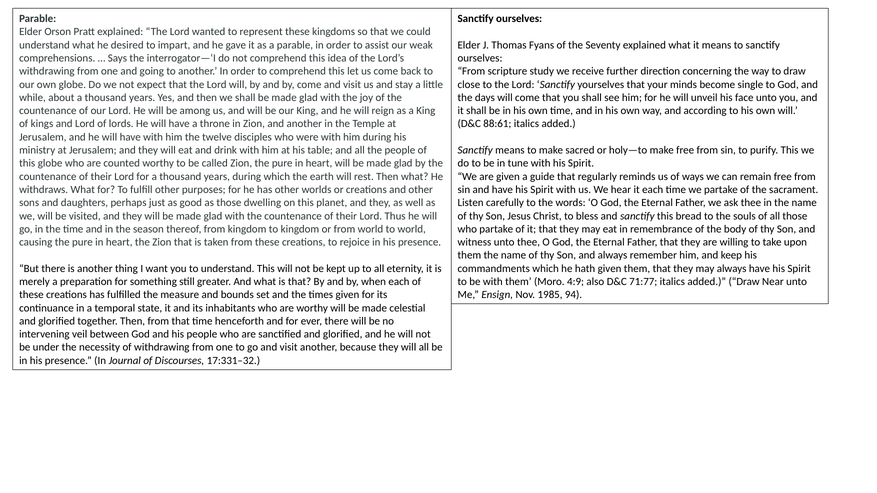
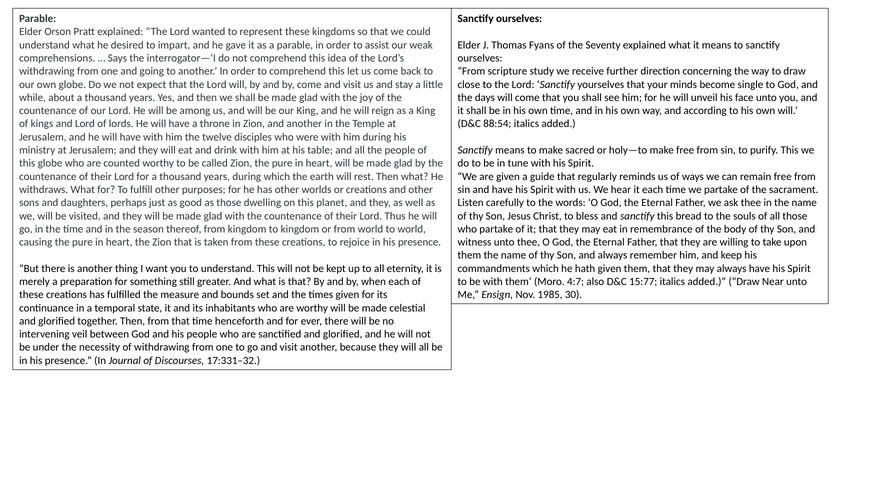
88:61: 88:61 -> 88:54 (497, 124)
4:9: 4:9 -> 4:7 (576, 282)
71:77: 71:77 -> 15:77 (643, 282)
94: 94 -> 30 (574, 295)
